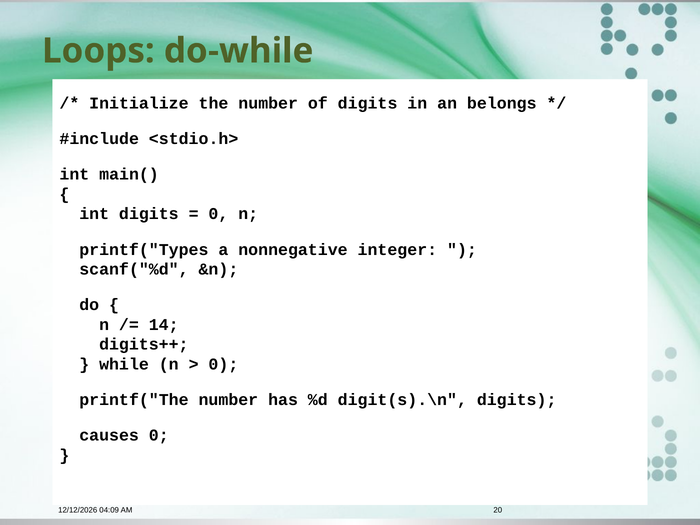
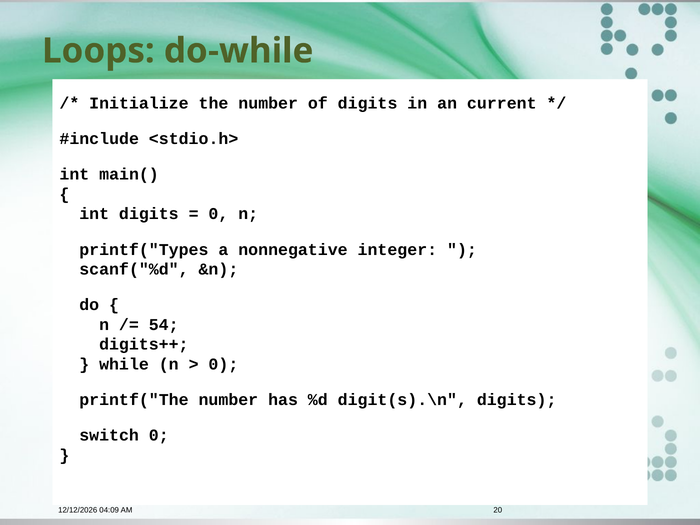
belongs: belongs -> current (502, 103)
14: 14 -> 54 (164, 325)
causes: causes -> switch (109, 435)
